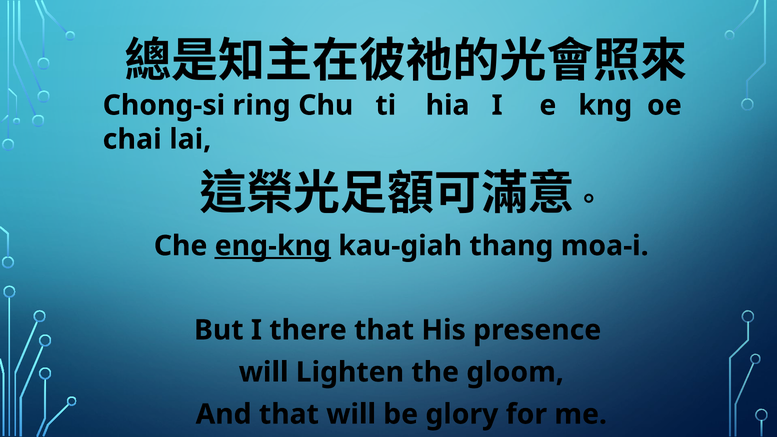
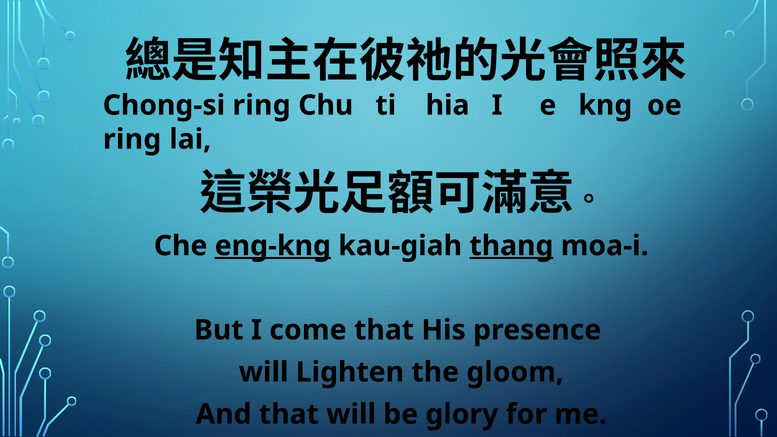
chai: chai -> ring (132, 139)
thang underline: none -> present (511, 246)
there: there -> come (308, 330)
